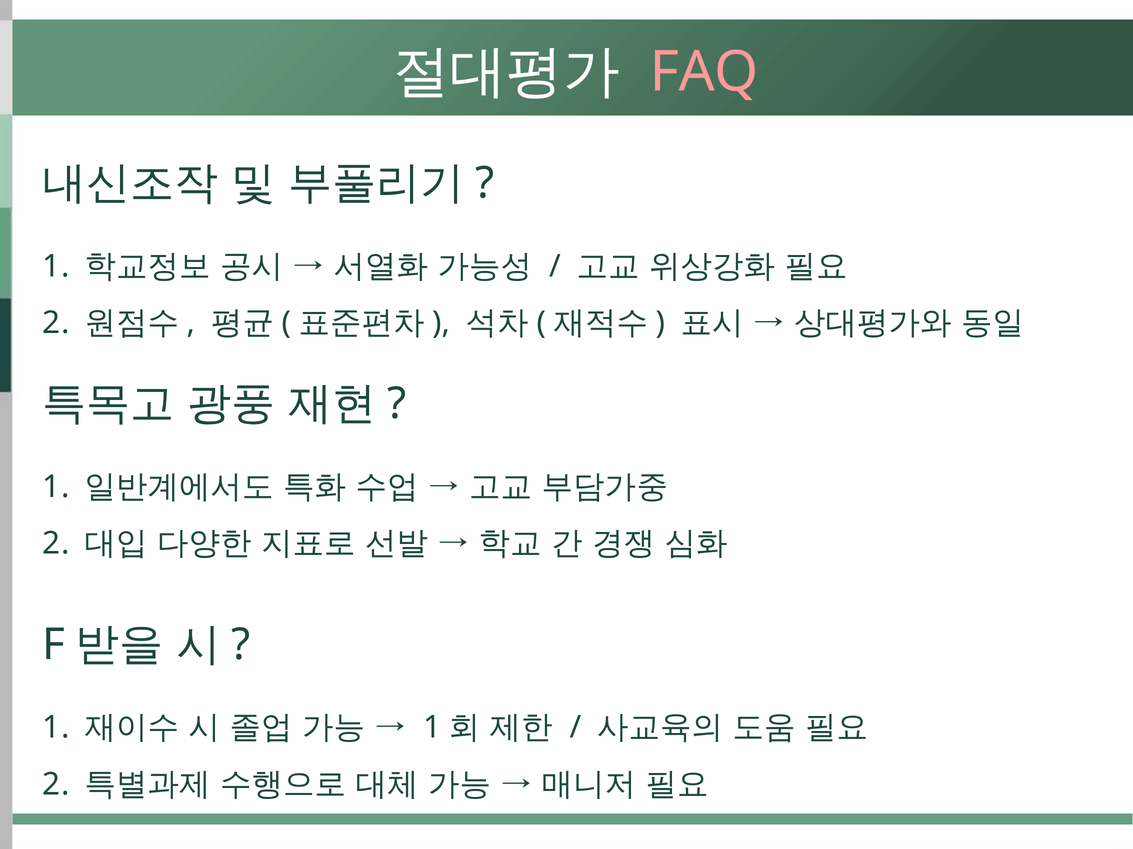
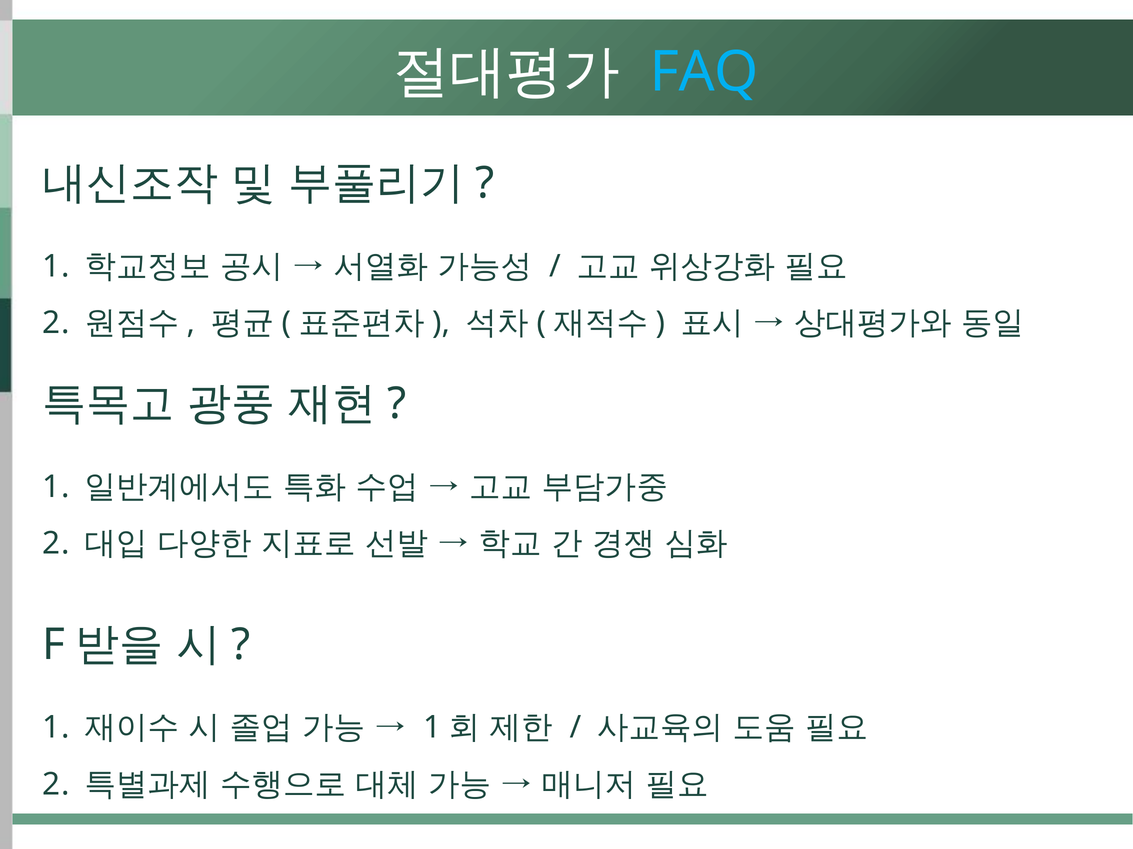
FAQ colour: pink -> light blue (704, 72)
